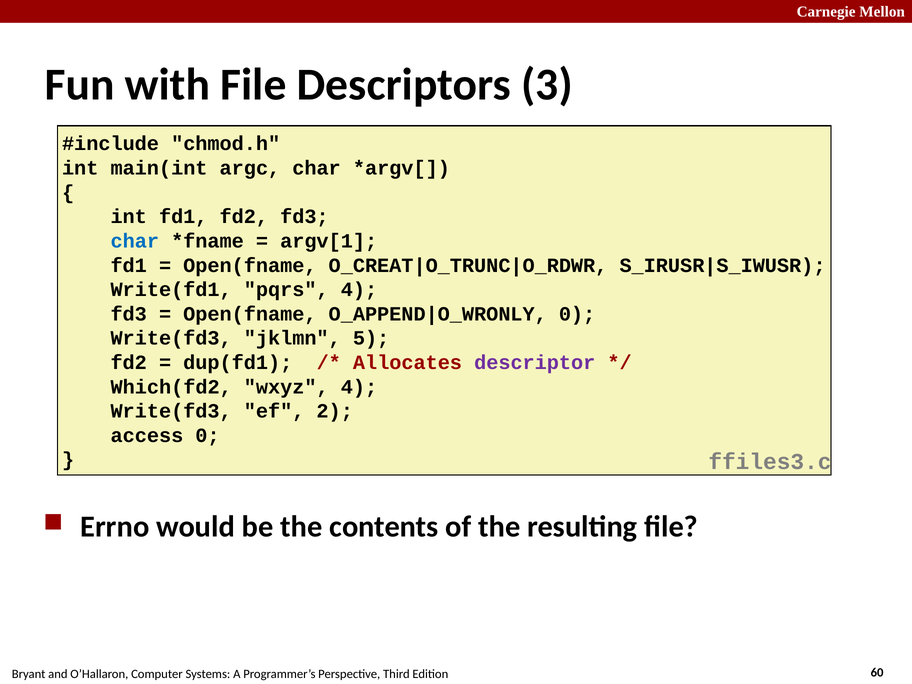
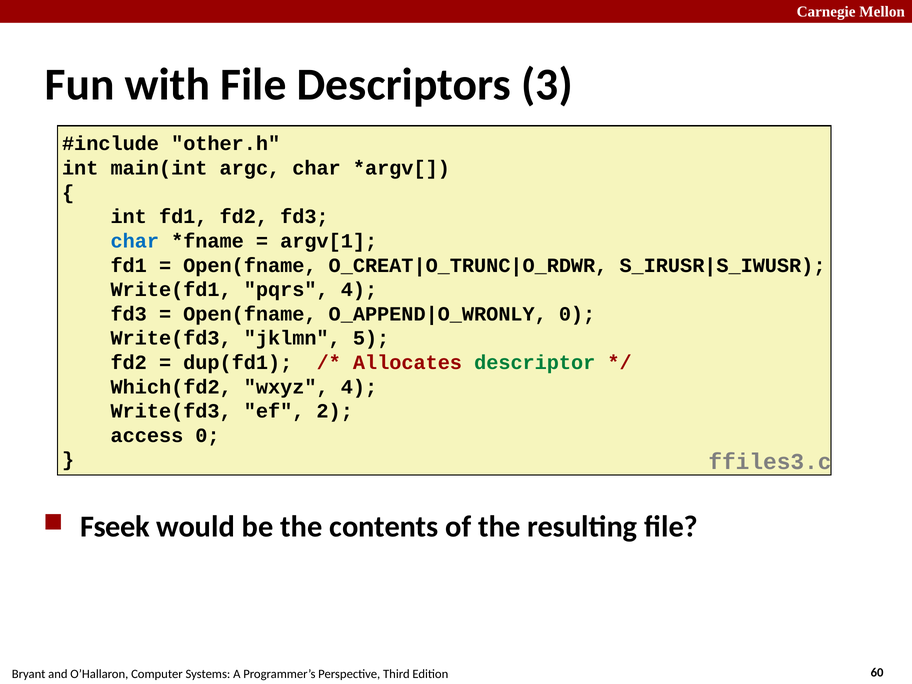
chmod.h: chmod.h -> other.h (226, 144)
descriptor colour: purple -> green (535, 363)
Errno: Errno -> Fseek (115, 527)
